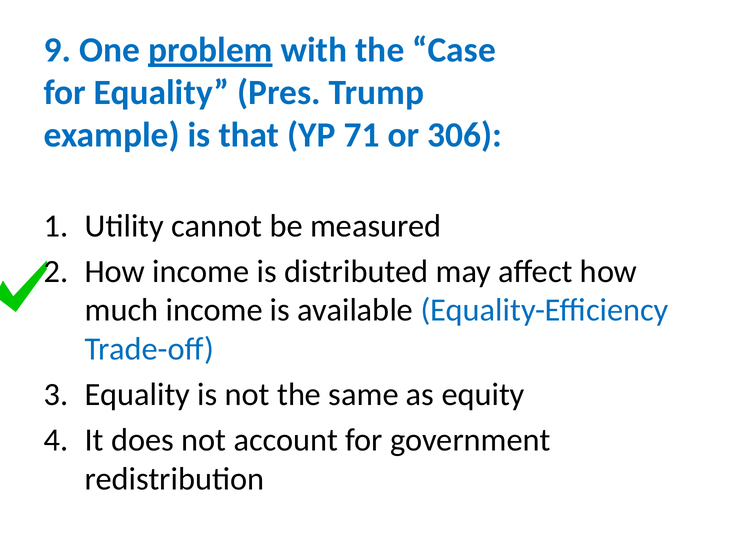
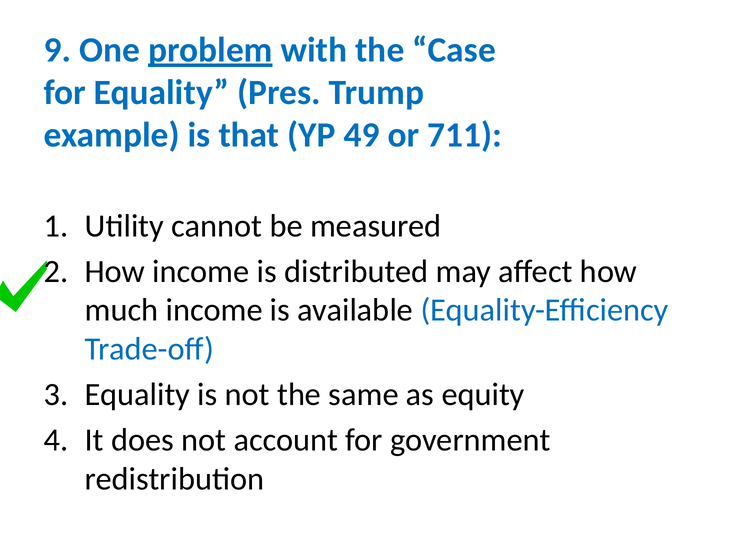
71: 71 -> 49 (362, 135)
306: 306 -> 711 (465, 135)
